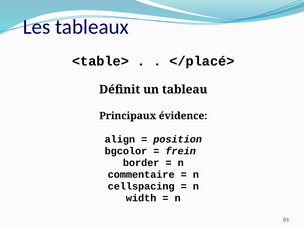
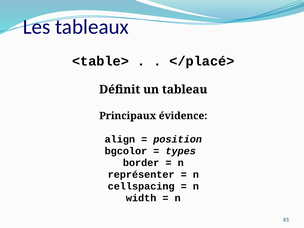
frein: frein -> types (181, 151)
commentaire: commentaire -> représenter (141, 175)
